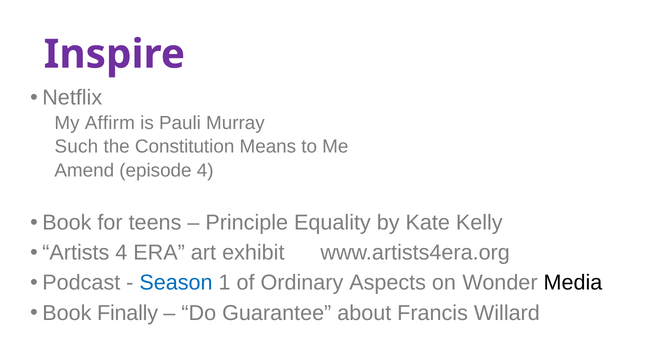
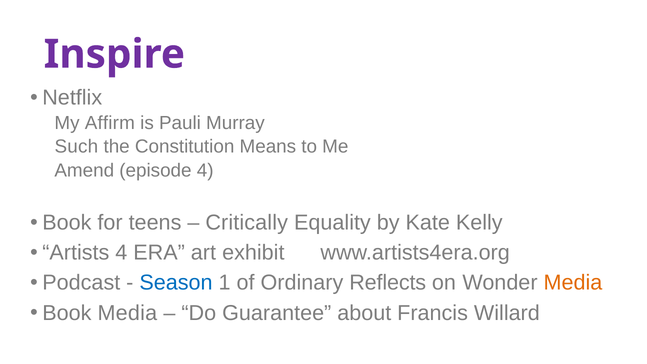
Principle: Principle -> Critically (247, 223)
Aspects: Aspects -> Reflects (388, 283)
Media colour: black -> orange (573, 283)
Book Finally: Finally -> Media (127, 313)
